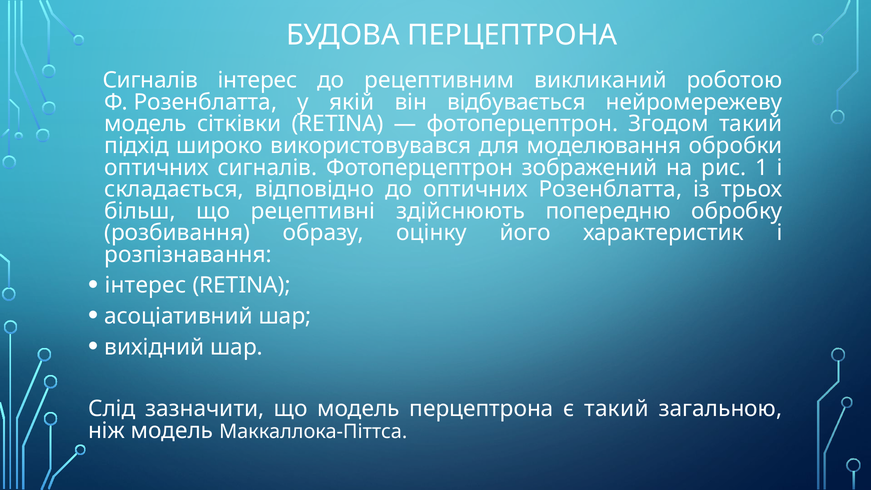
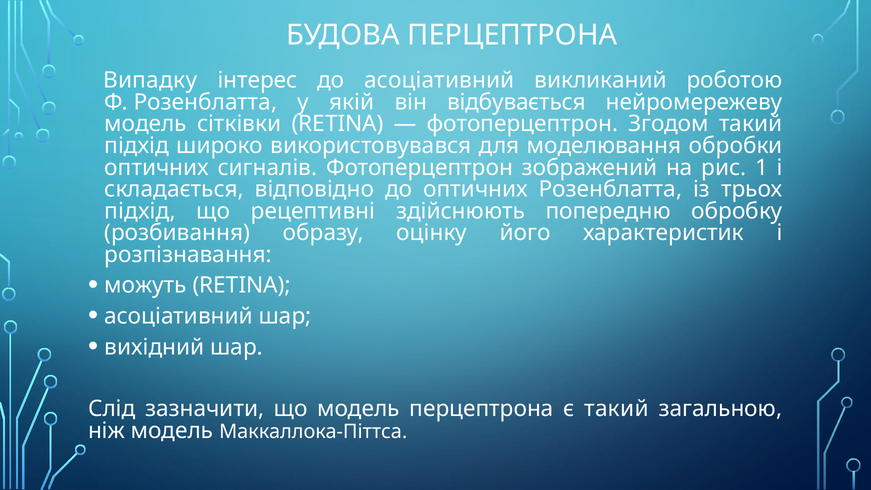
Сигналів: Сигналів -> Випадку (150, 80)
до рецептивним: рецептивним -> асоціативний (439, 80)
більш: більш -> підхід (140, 211)
інтерес: інтерес -> можуть (146, 285)
